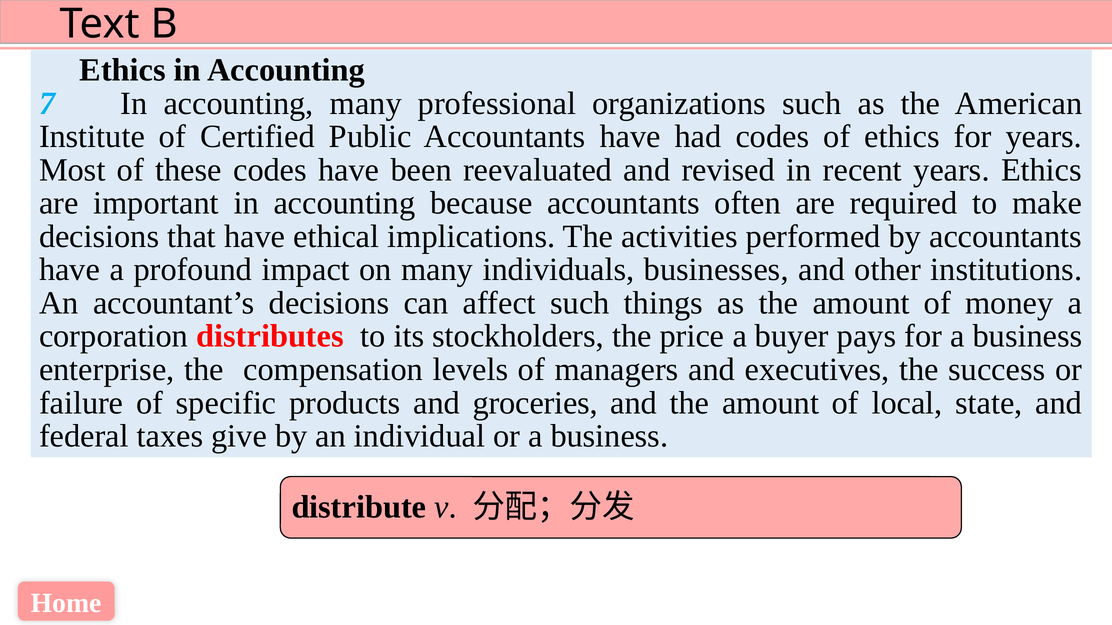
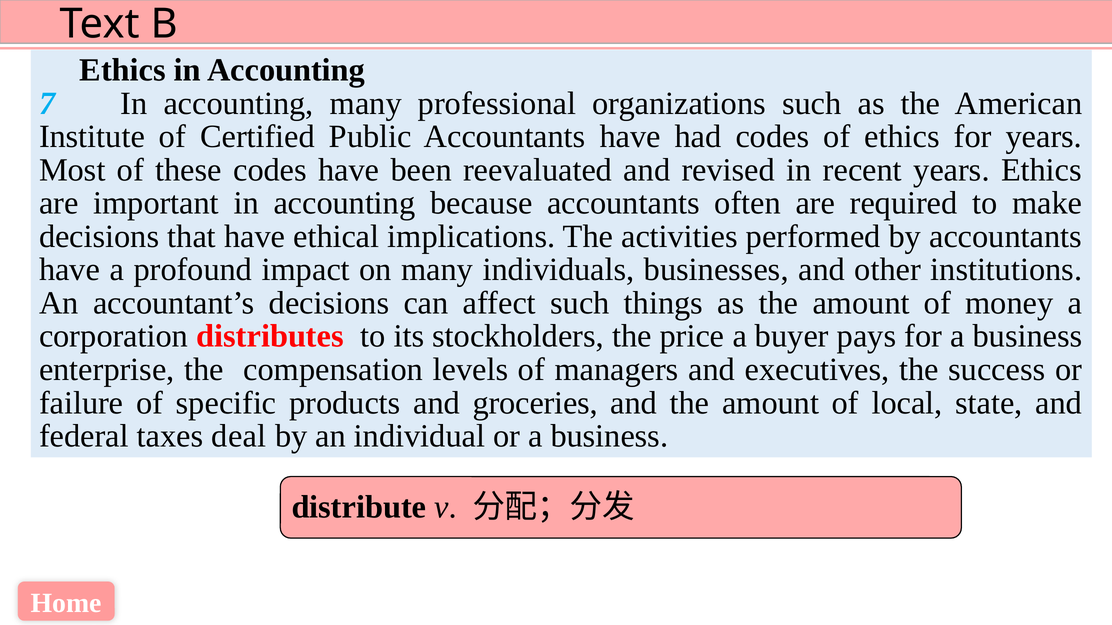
give: give -> deal (239, 436)
